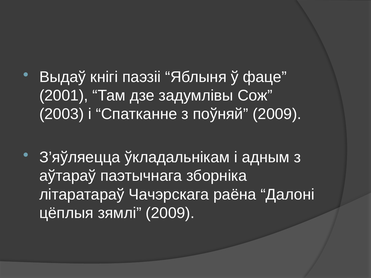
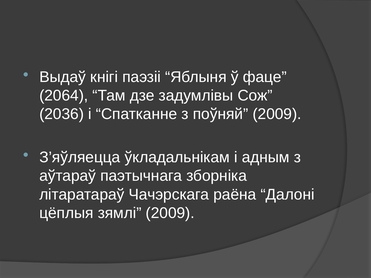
2001: 2001 -> 2064 (64, 96)
2003: 2003 -> 2036 (62, 114)
